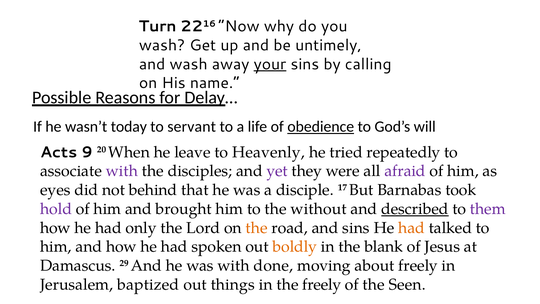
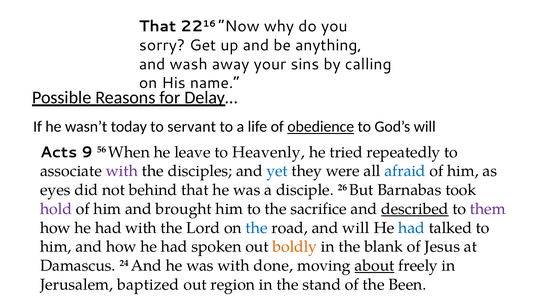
Turn: Turn -> That (158, 26)
wash: wash -> sorry (162, 45)
untimely: untimely -> anything (328, 45)
your underline: present -> none (270, 64)
20: 20 -> 56 (102, 149)
yet colour: purple -> blue (277, 171)
afraid colour: purple -> blue (405, 171)
17: 17 -> 26 (342, 187)
without: without -> sacrifice (319, 209)
had only: only -> with (141, 228)
the colour: orange -> blue (257, 228)
and sins: sins -> will (356, 228)
had colour: orange -> blue (412, 228)
29: 29 -> 24 (124, 263)
about underline: none -> present (374, 265)
things: things -> region (233, 284)
the freely: freely -> stand (322, 284)
Seen: Seen -> Been (407, 284)
